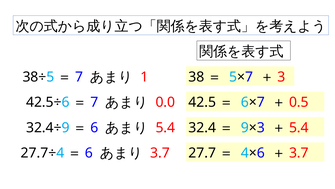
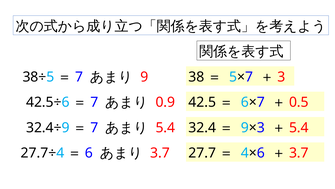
1: 1 -> 9 (144, 77)
0.0: 0.0 -> 0.9 (165, 102)
6: 6 -> 7 (94, 127)
